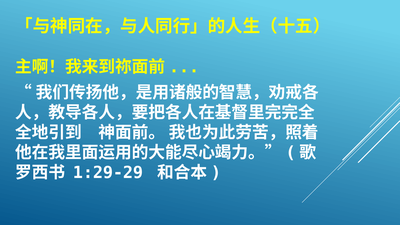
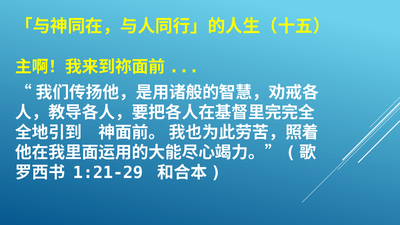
1:29-29: 1:29-29 -> 1:21-29 (108, 173)
